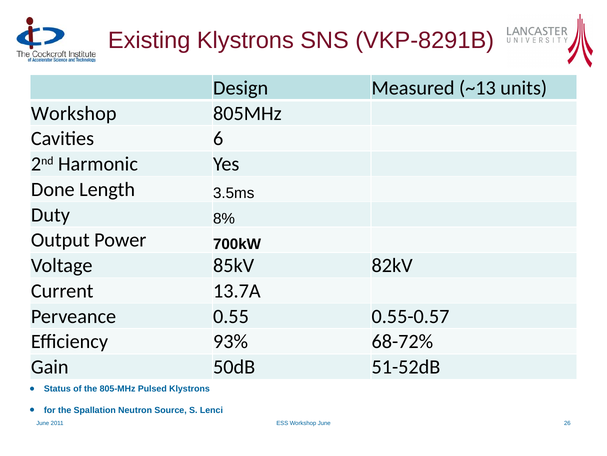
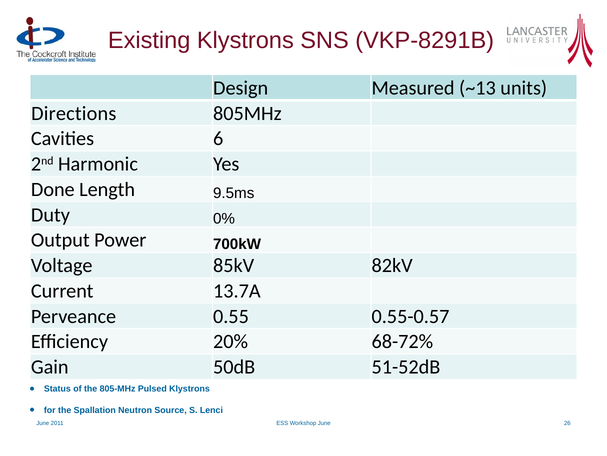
Workshop: Workshop -> Directions (74, 113)
3.5ms: 3.5ms -> 9.5ms (234, 193)
8%: 8% -> 0% (224, 218)
93%: 93% -> 20% (231, 341)
